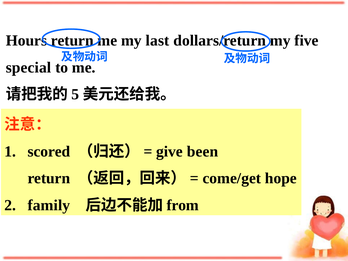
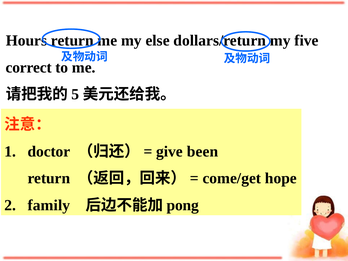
last: last -> else (158, 41)
special: special -> correct (29, 67)
scored: scored -> doctor (49, 151)
from: from -> pong (183, 205)
